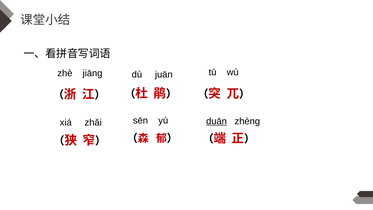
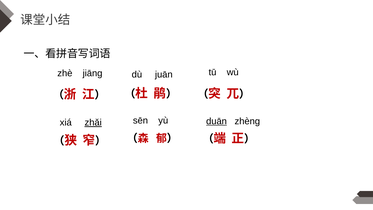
zhǎi underline: none -> present (93, 122)
